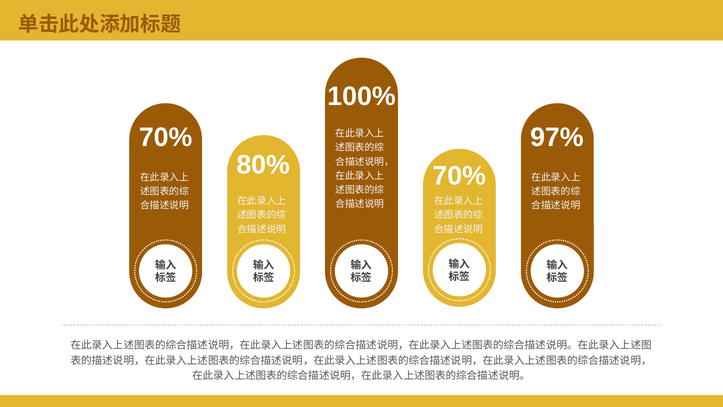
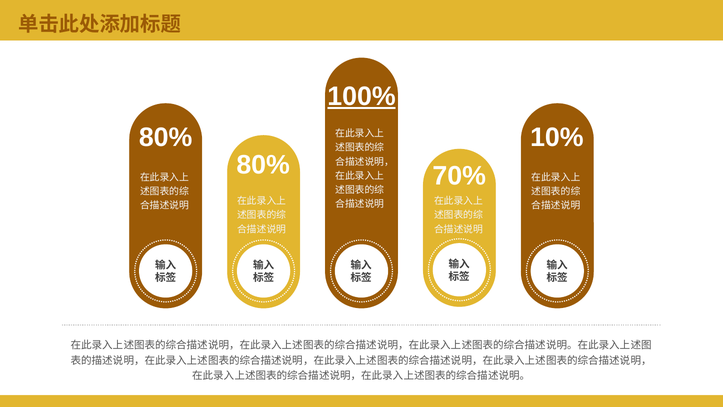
100% underline: none -> present (362, 96)
70%: 70% -> 80% (166, 137)
97%: 97% -> 10% (557, 137)
